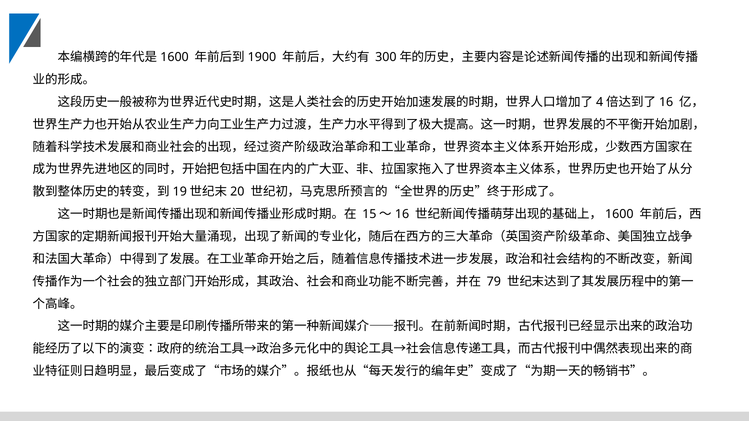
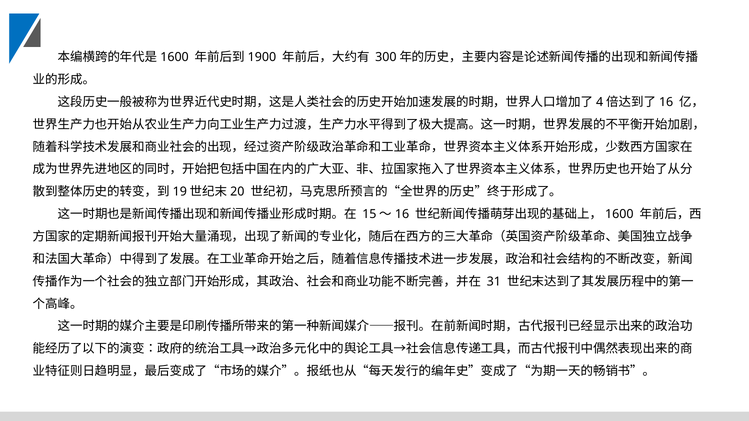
79: 79 -> 31 (494, 282)
